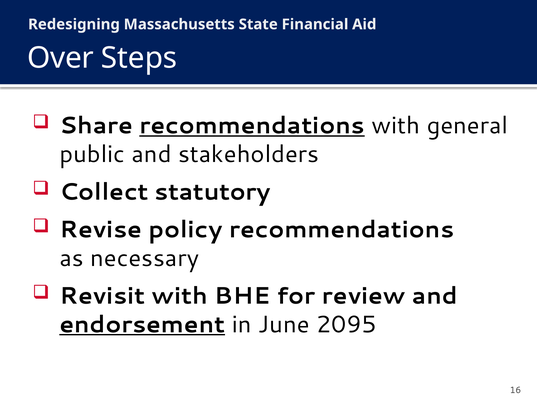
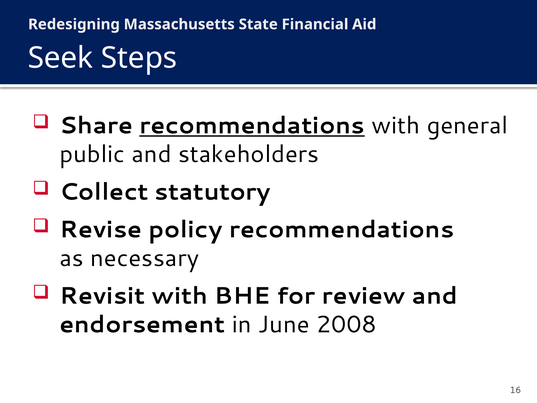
Over: Over -> Seek (60, 58)
endorsement underline: present -> none (142, 324)
2095: 2095 -> 2008 (346, 324)
